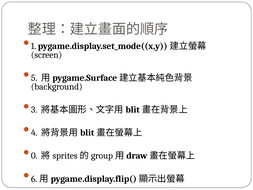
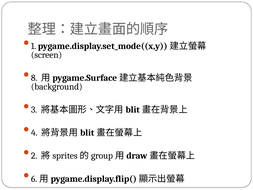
5: 5 -> 8 (34, 78)
0: 0 -> 2 (34, 156)
